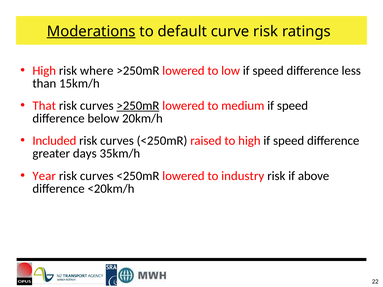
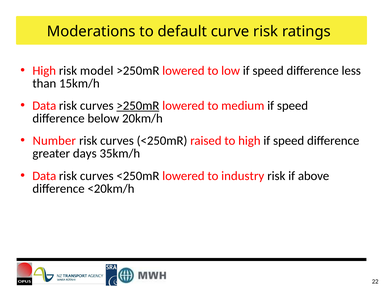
Moderations underline: present -> none (91, 31)
where: where -> model (97, 71)
That: That -> Data (44, 106)
Included: Included -> Number (54, 141)
Year: Year -> Data (44, 176)
